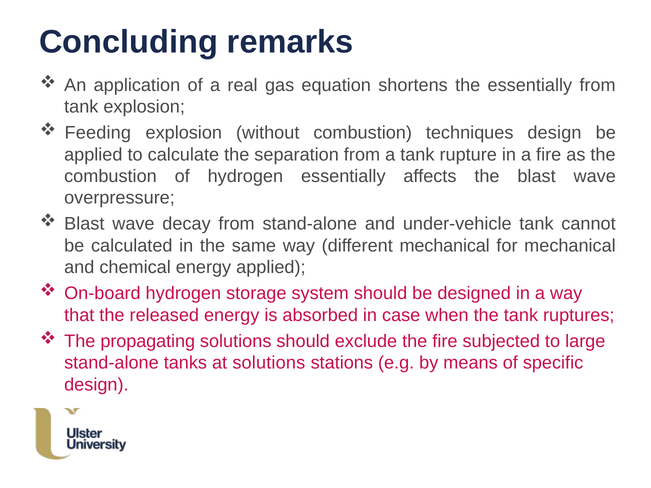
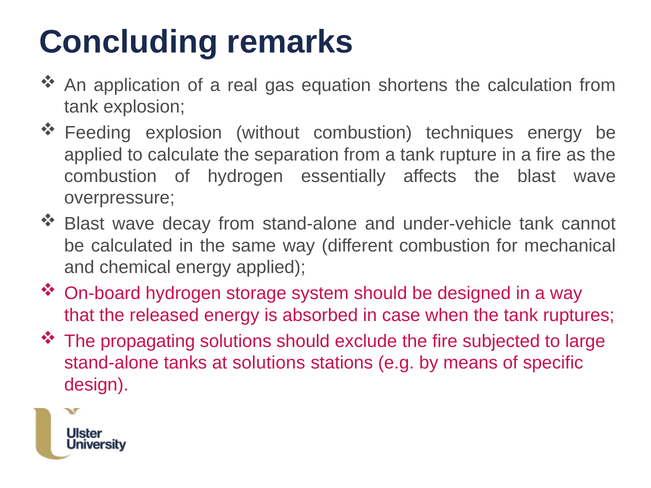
the essentially: essentially -> calculation (530, 85)
techniques design: design -> energy (555, 133)
different mechanical: mechanical -> combustion (445, 246)
